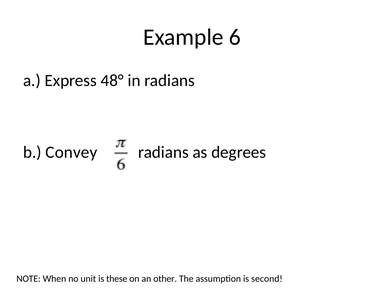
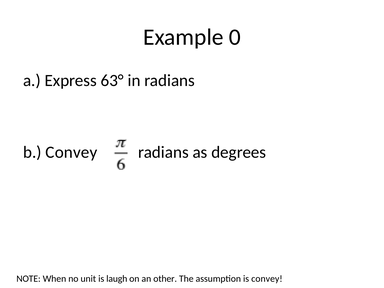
6: 6 -> 0 (235, 37)
48°: 48° -> 63° (112, 81)
these: these -> laugh (117, 279)
is second: second -> convey (267, 279)
